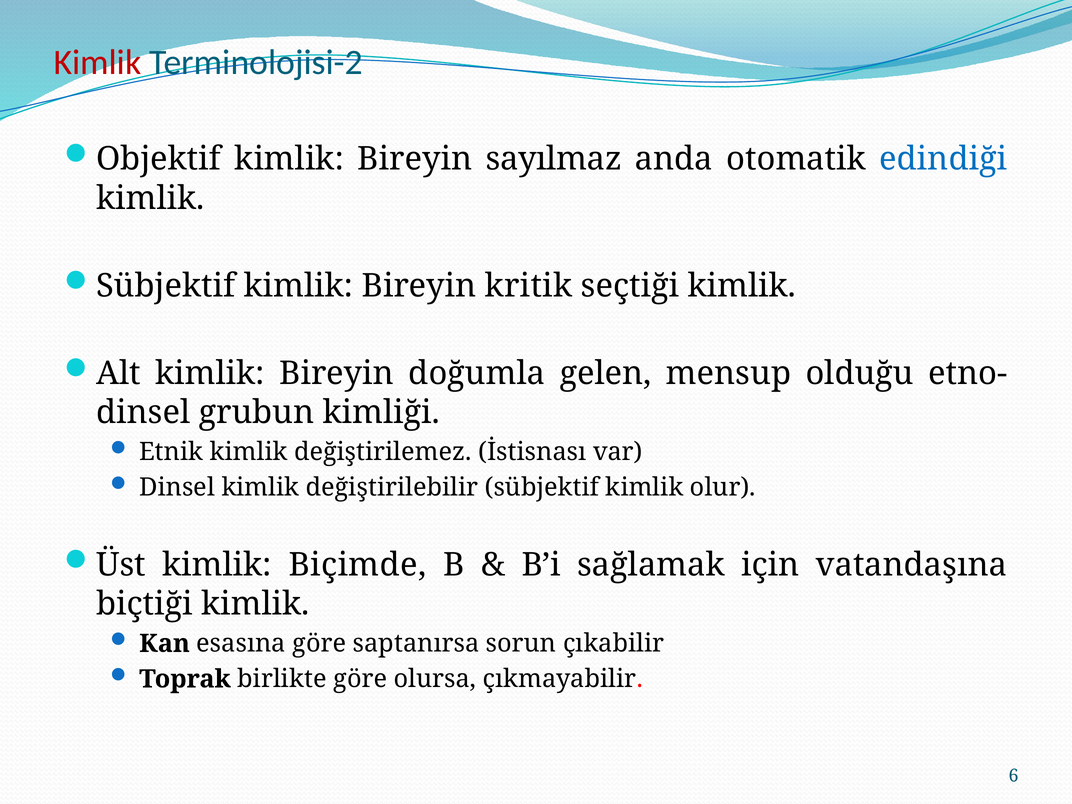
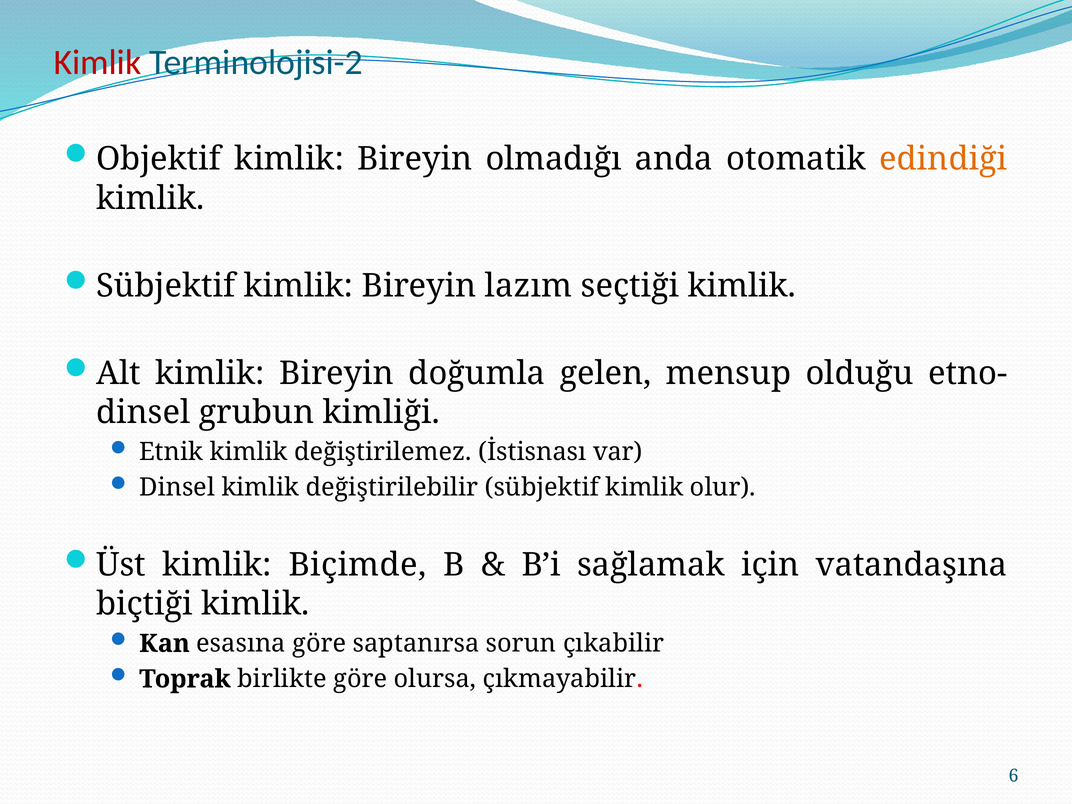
sayılmaz: sayılmaz -> olmadığı (554, 159)
edindiği colour: blue -> orange (943, 159)
kritik: kritik -> lazım (529, 286)
